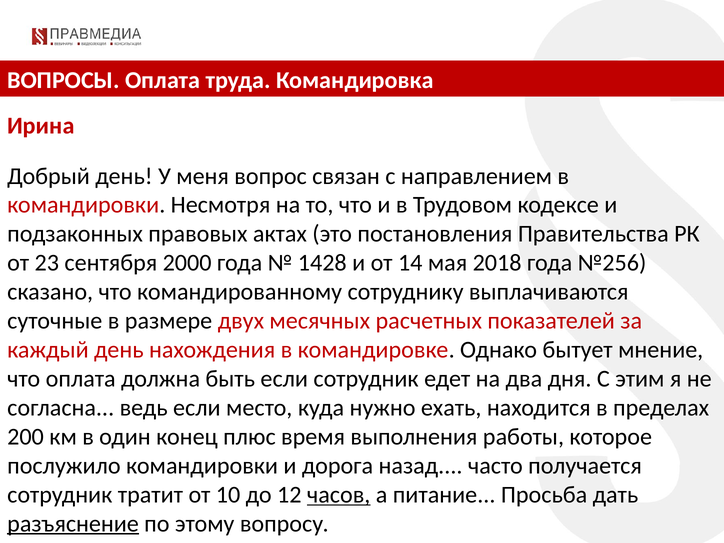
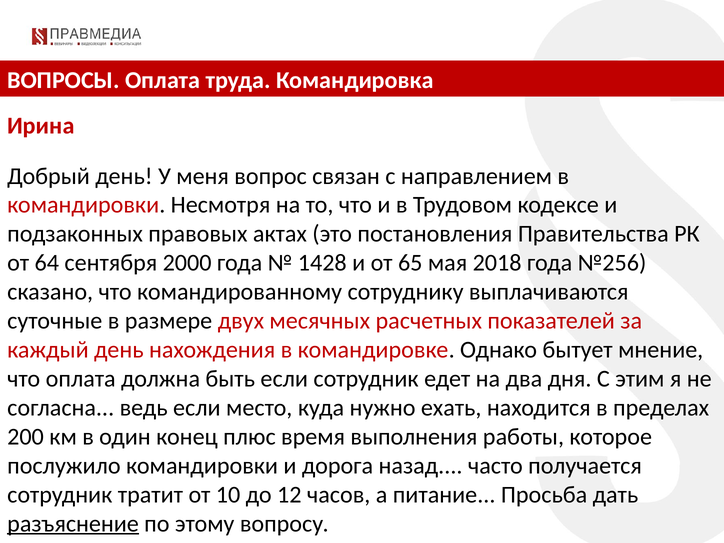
23: 23 -> 64 (47, 263)
14: 14 -> 65 (410, 263)
часов underline: present -> none (339, 495)
